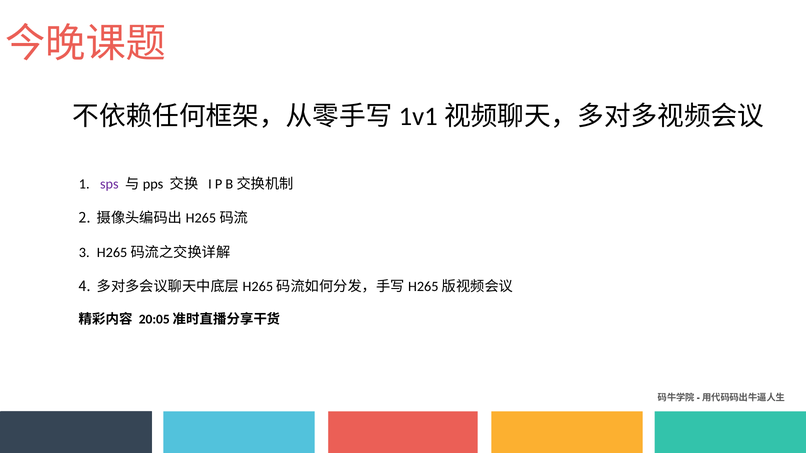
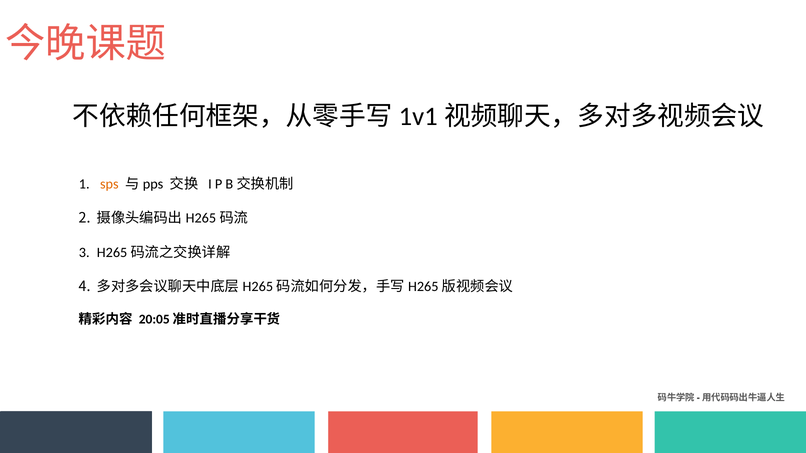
sps colour: purple -> orange (109, 184)
